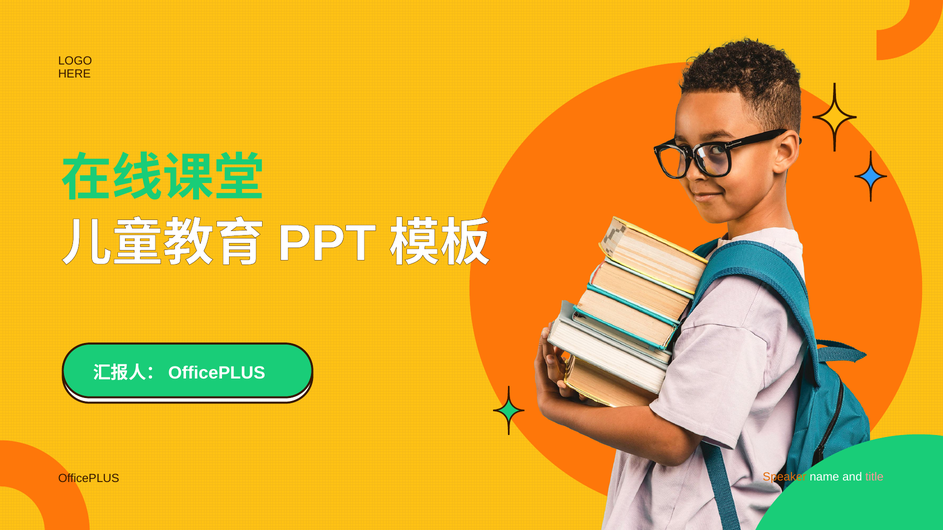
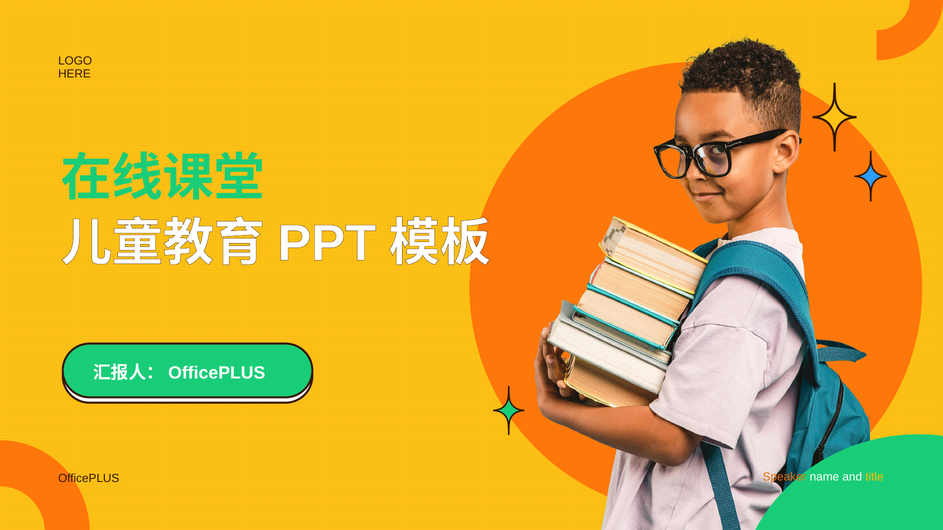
title colour: pink -> yellow (874, 477)
